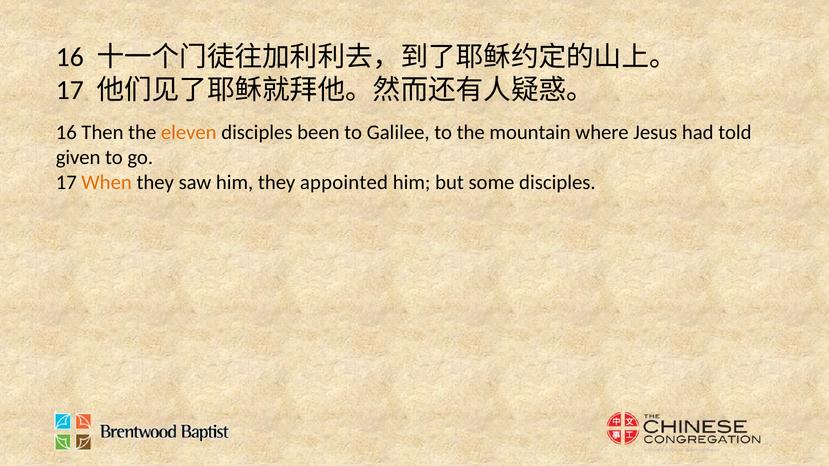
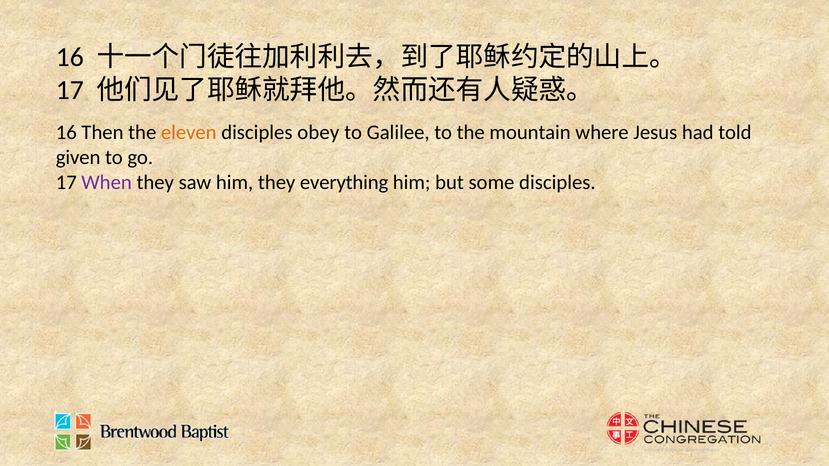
been: been -> obey (318, 133)
When colour: orange -> purple (107, 182)
appointed: appointed -> everything (344, 182)
